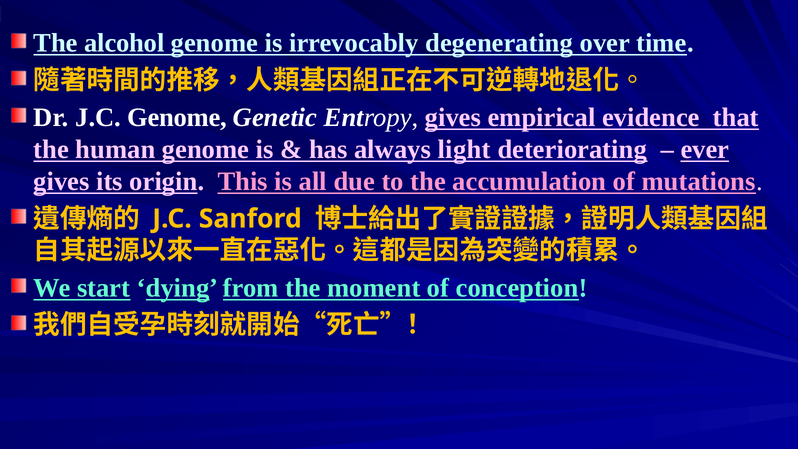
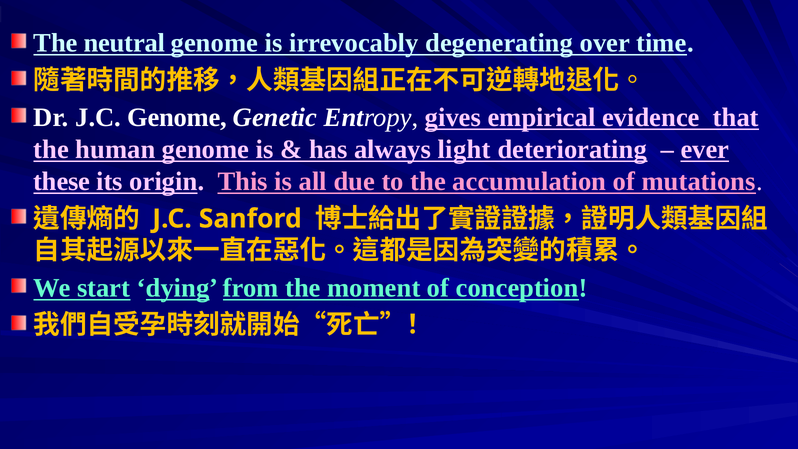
alcohol: alcohol -> neutral (124, 43)
gives: gives -> these (62, 181)
